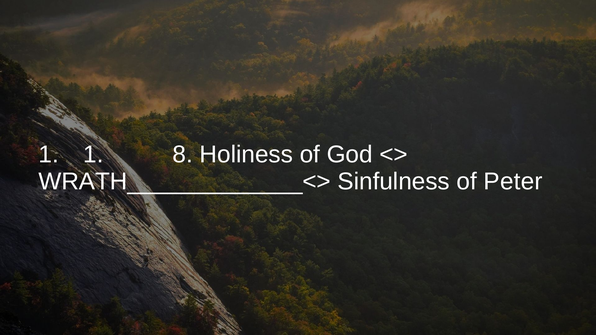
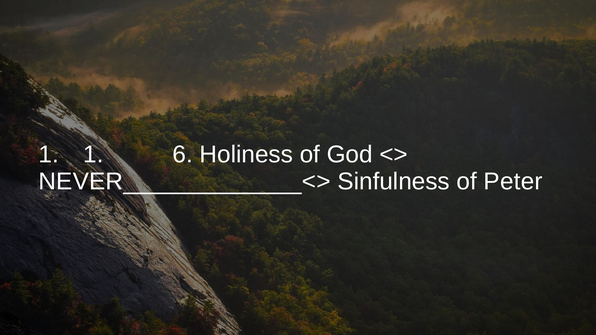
8: 8 -> 6 (183, 154)
WRATH_____________<>: WRATH_____________<> -> NEVER_____________<> (185, 182)
